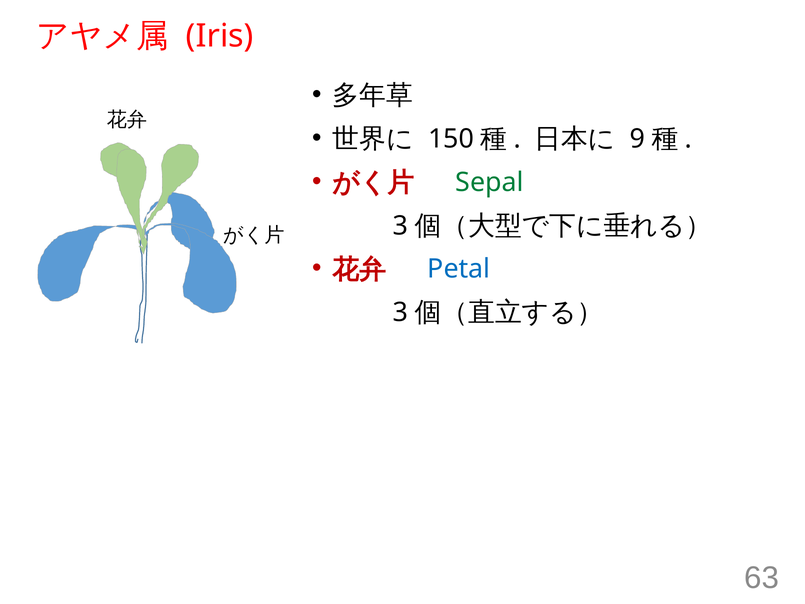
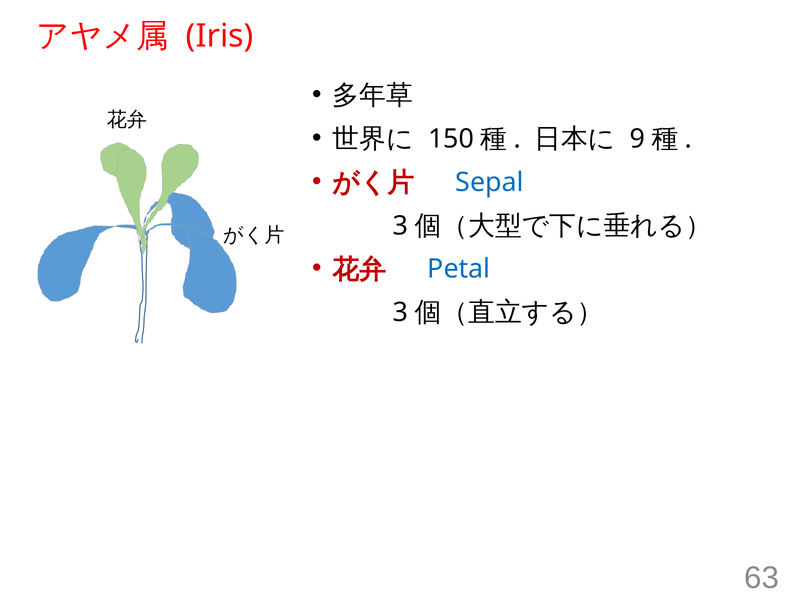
Sepal colour: green -> blue (490, 182)
